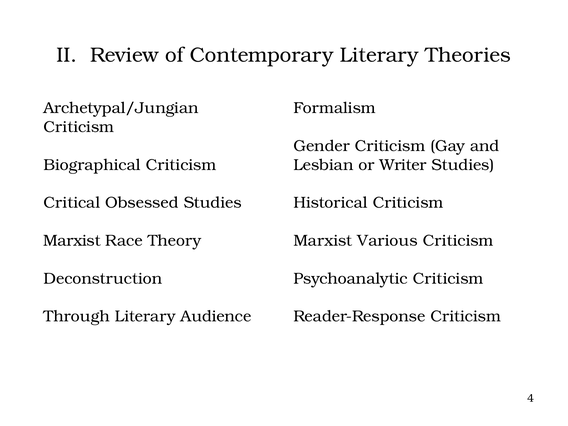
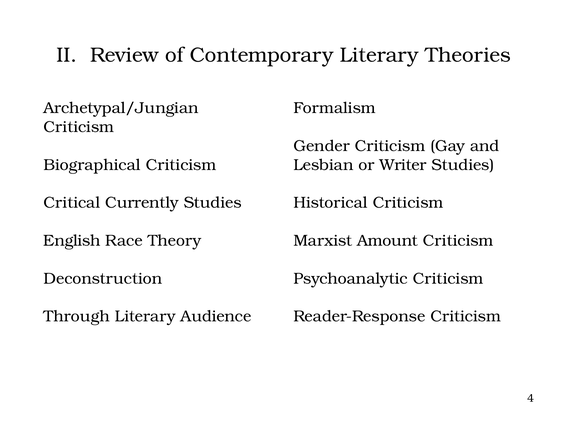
Obsessed: Obsessed -> Currently (142, 203)
Marxist: Marxist -> English (72, 241)
Various: Various -> Amount (388, 241)
